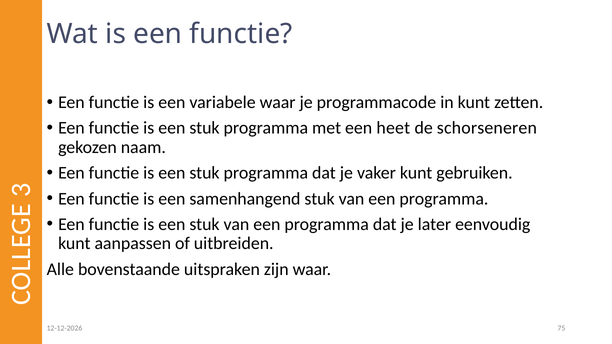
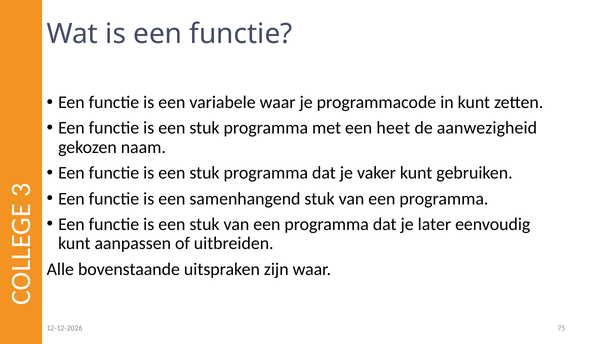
schorseneren: schorseneren -> aanwezigheid (487, 128)
